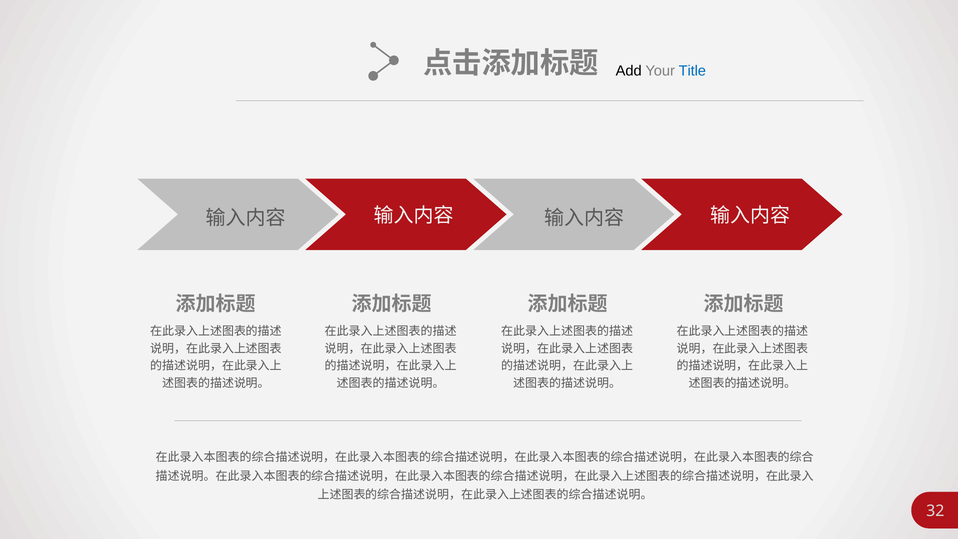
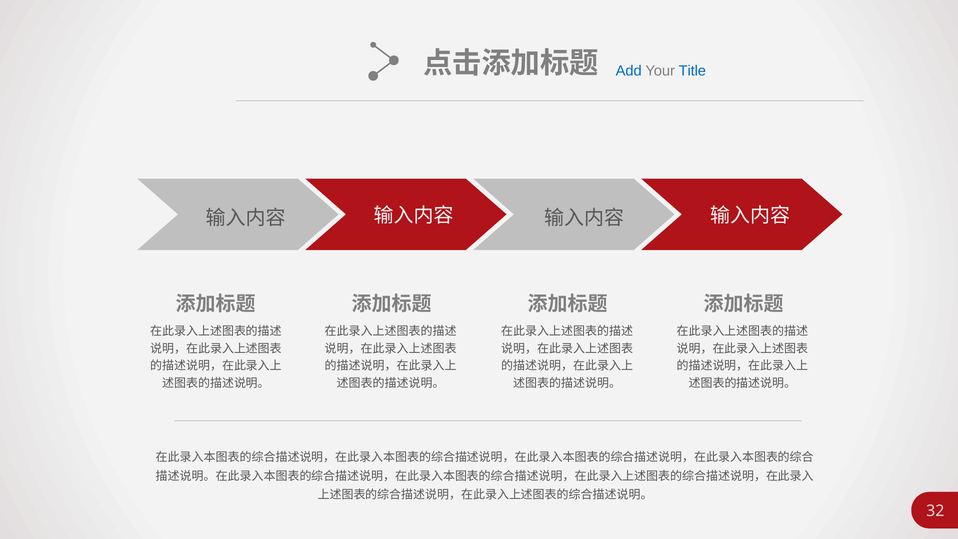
Add colour: black -> blue (629, 71)
